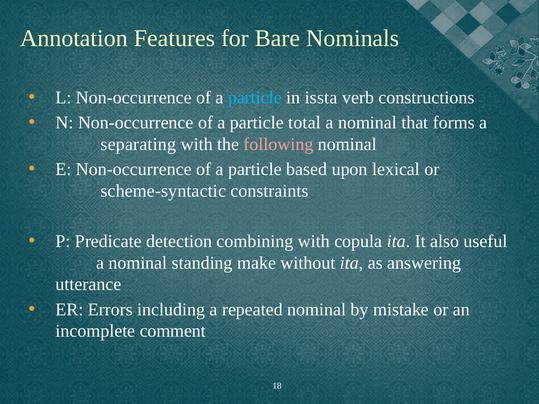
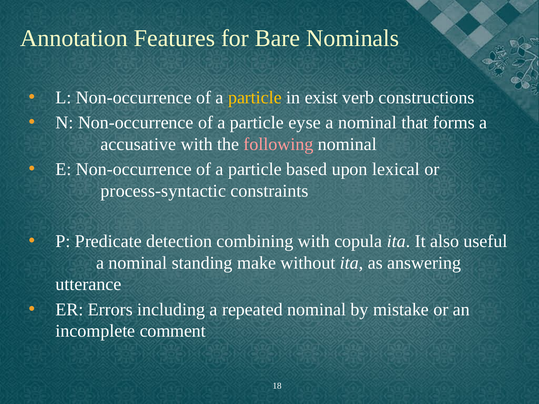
particle colour: light blue -> yellow (255, 98)
issta: issta -> exist (321, 98)
total: total -> eyse (305, 123)
separating: separating -> accusative (138, 144)
scheme-syntactic: scheme-syntactic -> process-syntactic (163, 191)
